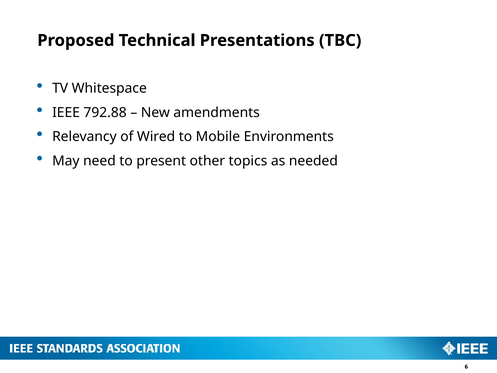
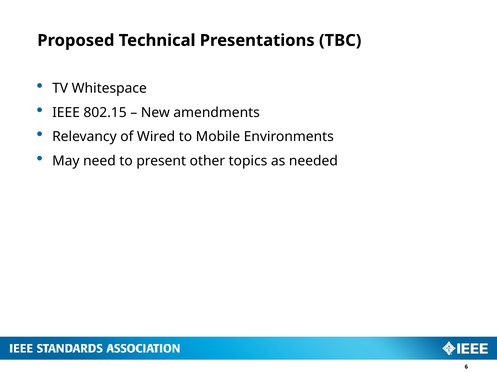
792.88: 792.88 -> 802.15 (105, 112)
